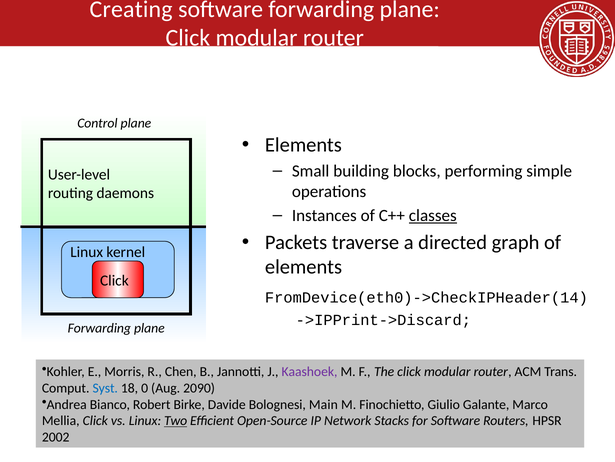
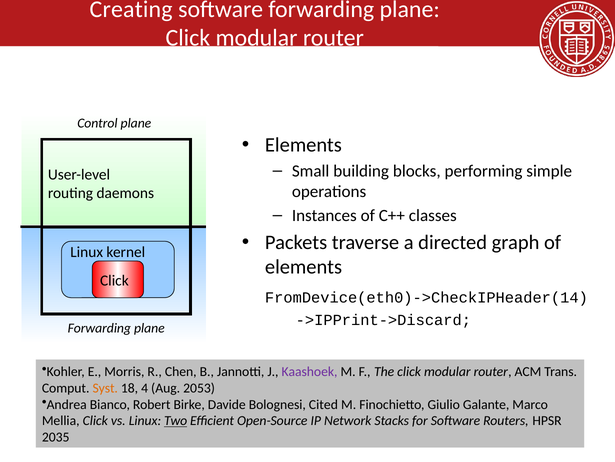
classes underline: present -> none (433, 215)
Syst colour: blue -> orange (105, 387)
0: 0 -> 4 (145, 387)
2090: 2090 -> 2053 (199, 387)
Main: Main -> Cited (323, 404)
2002: 2002 -> 2035 (56, 437)
